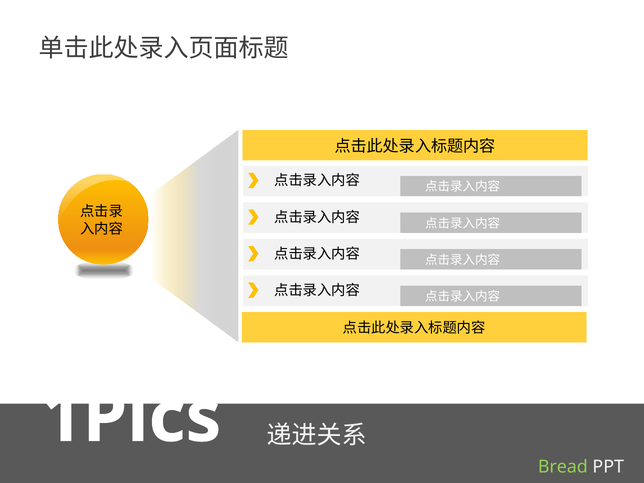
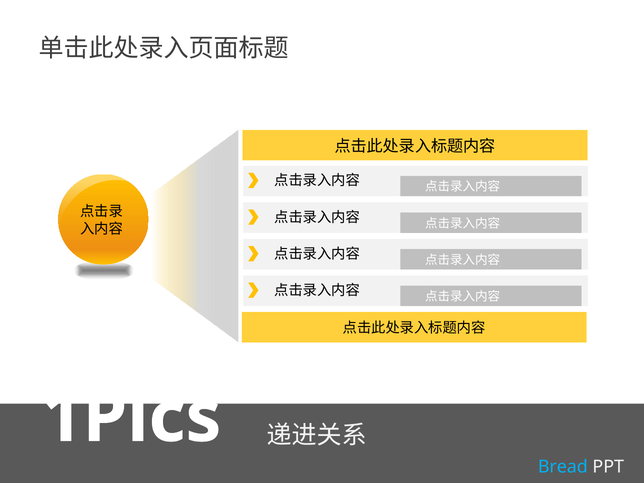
Bread colour: light green -> light blue (563, 467)
